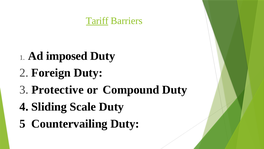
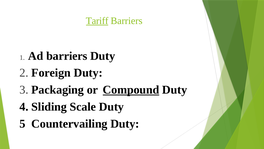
Ad imposed: imposed -> barriers (67, 56)
Protective: Protective -> Packaging (58, 90)
Compound underline: none -> present (131, 90)
